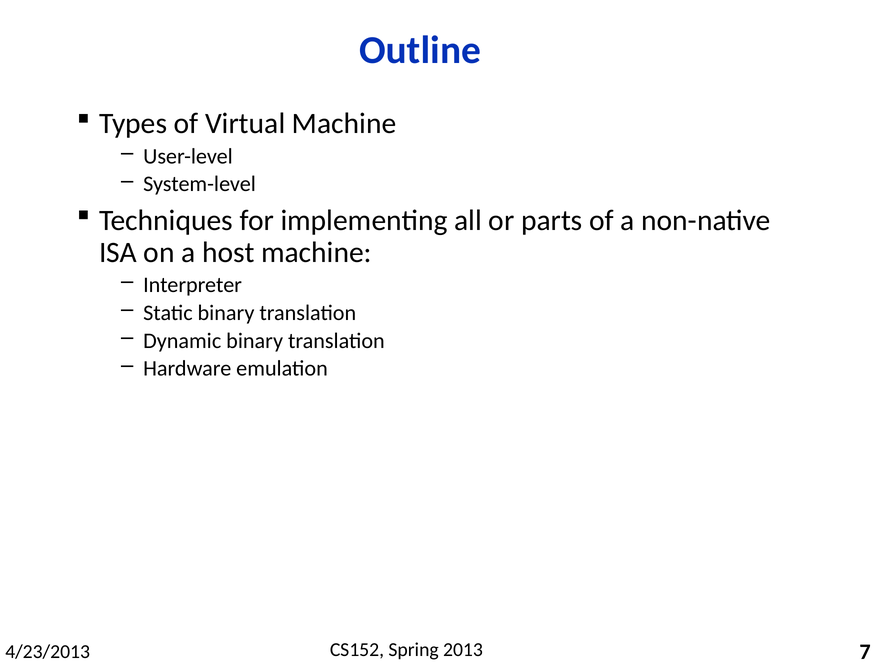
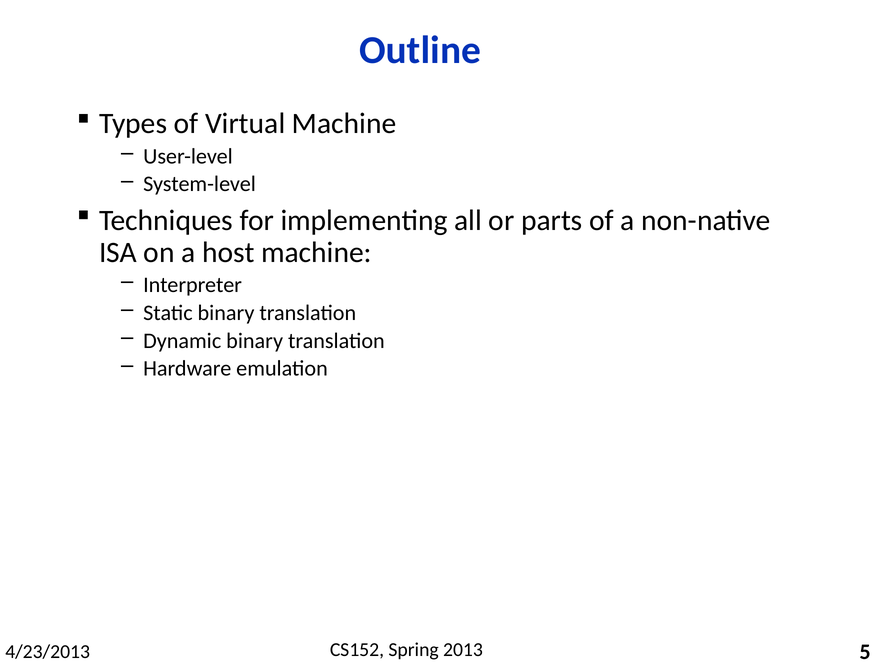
7: 7 -> 5 (865, 652)
